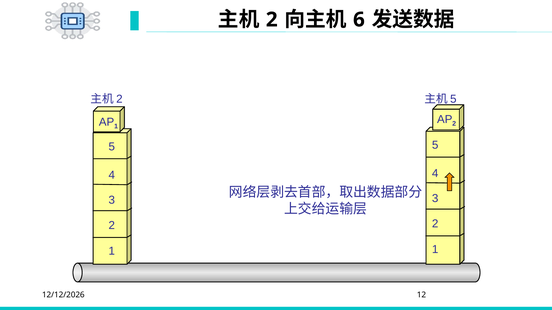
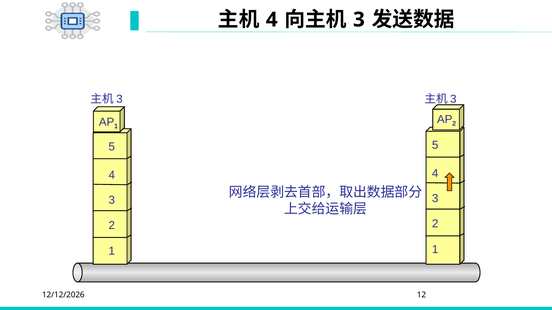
2: 2 -> 4 (272, 20)
6: 6 -> 3 (359, 20)
2: 2 -> 3 (119, 99)
5: 5 -> 3 (453, 99)
